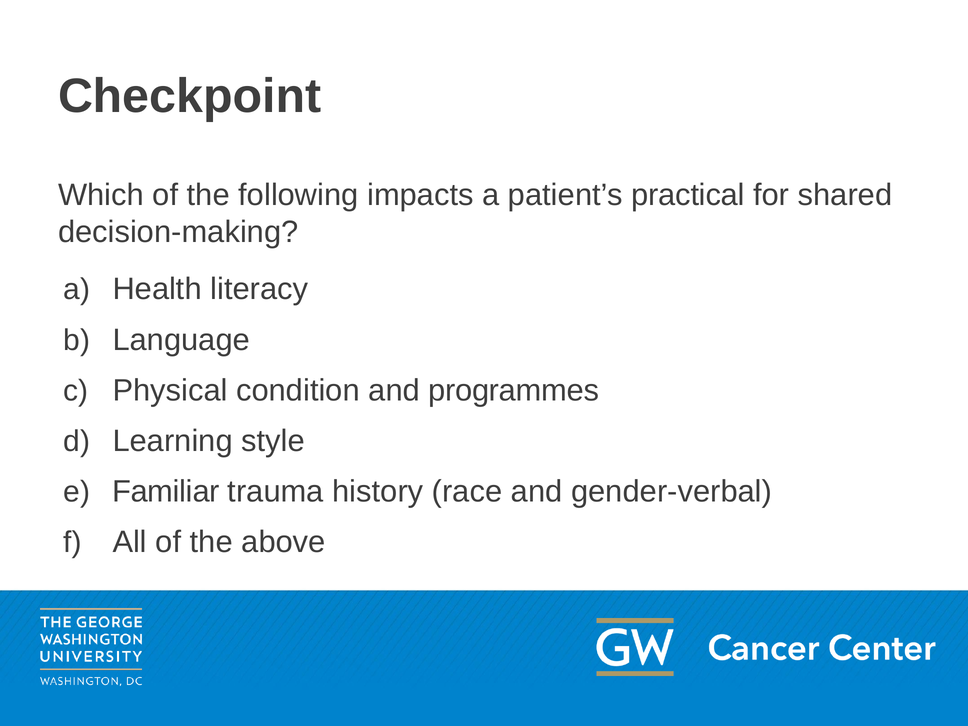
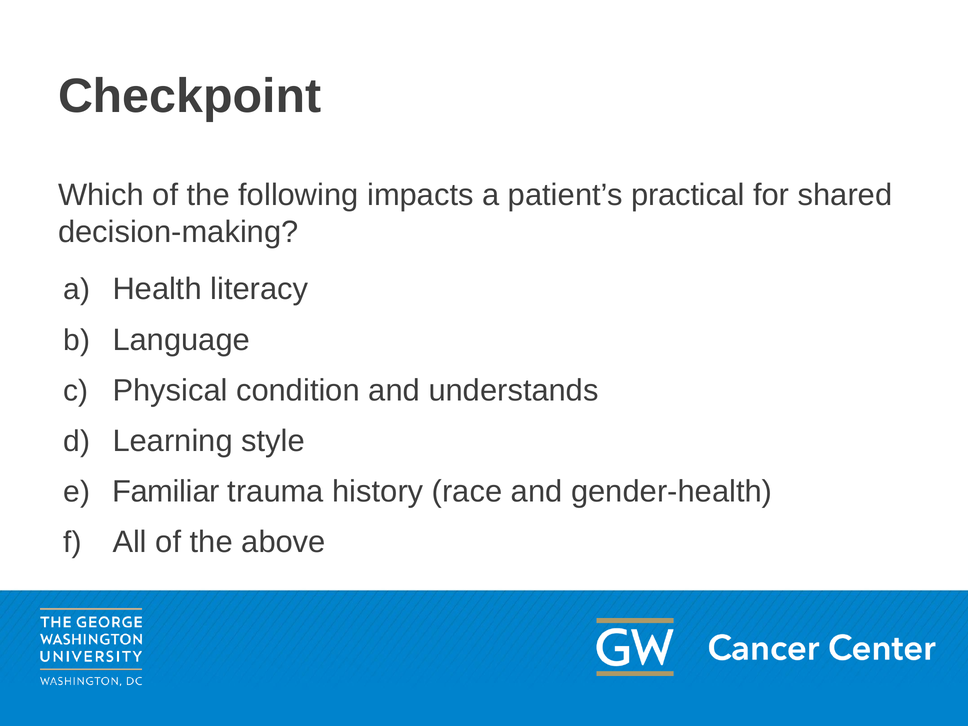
programmes: programmes -> understands (514, 390)
gender-verbal: gender-verbal -> gender-health (672, 491)
